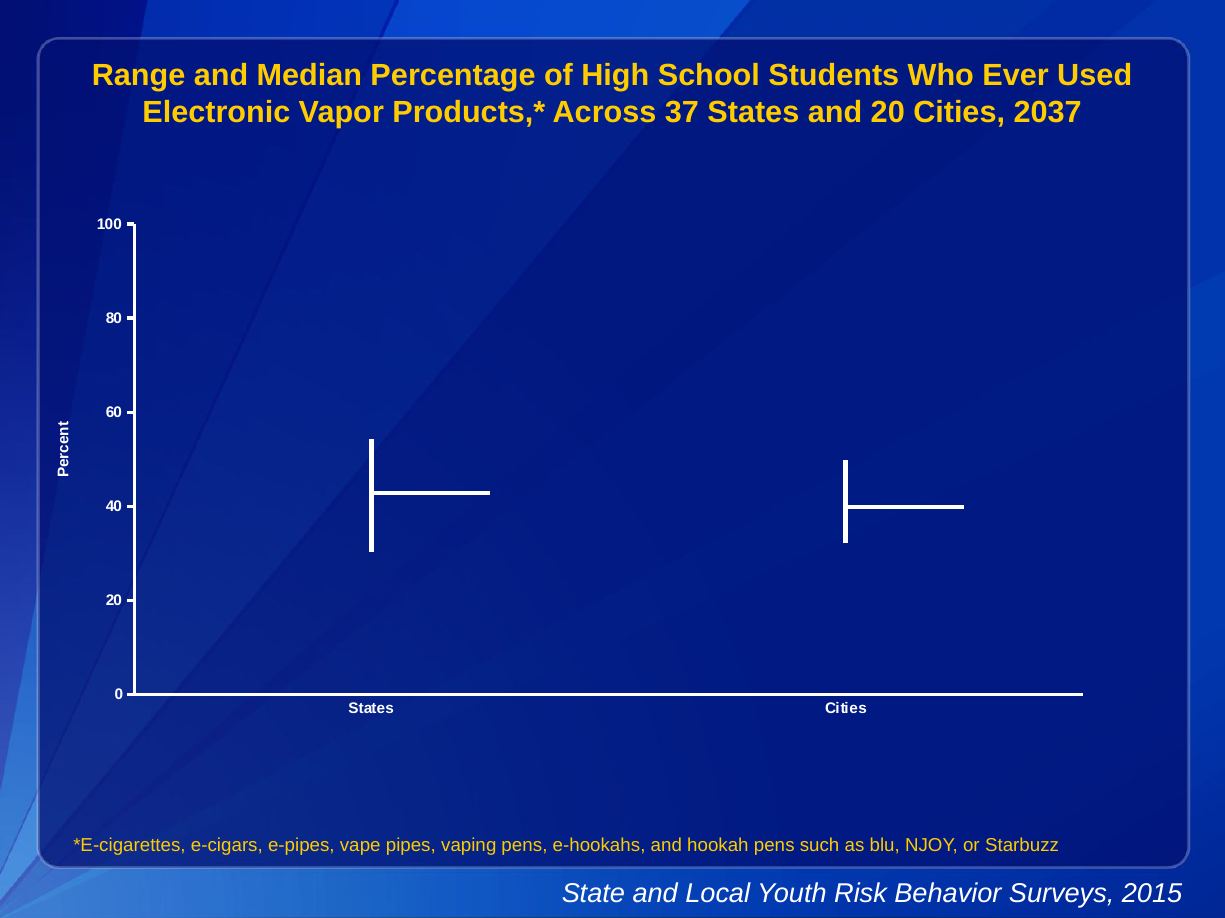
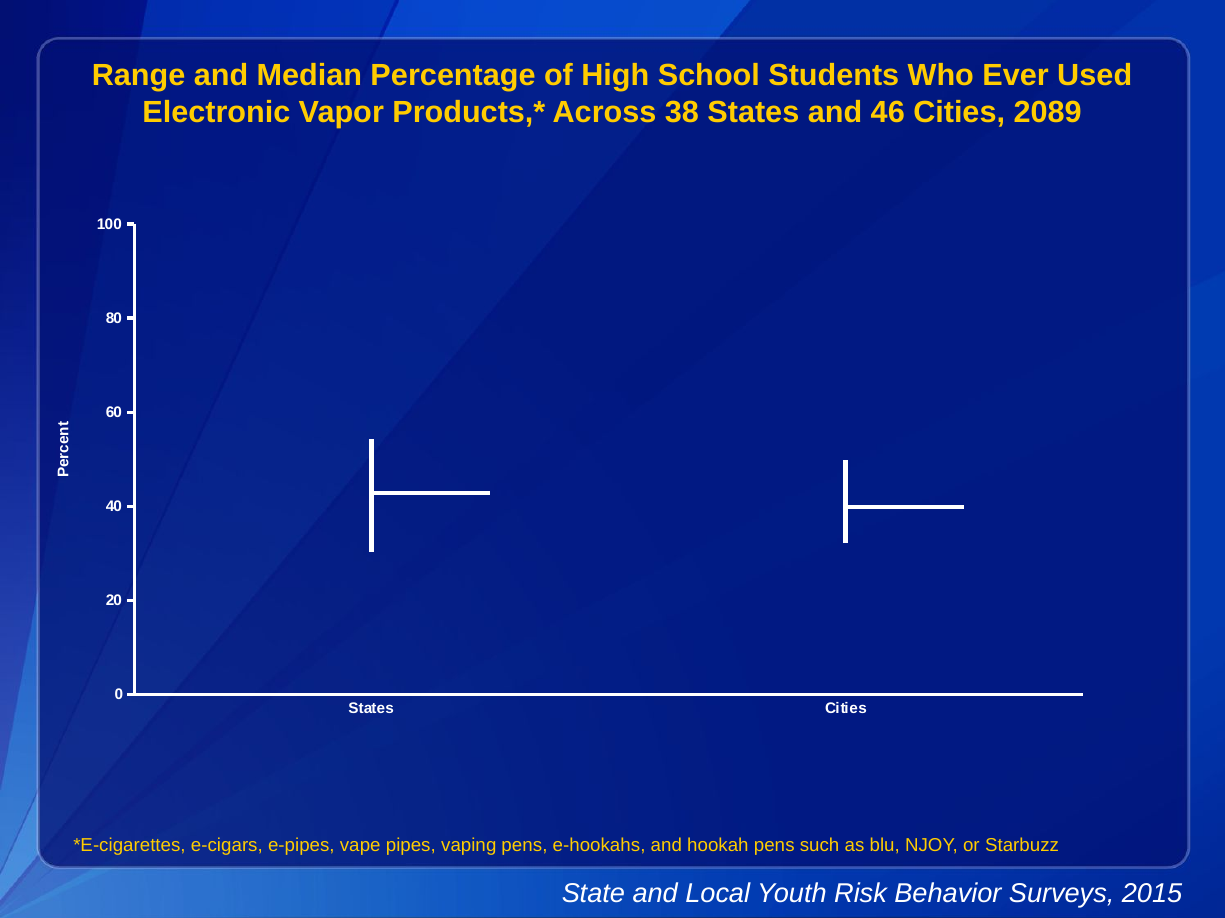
37: 37 -> 38 (682, 112)
and 20: 20 -> 46 (888, 112)
2037: 2037 -> 2089 (1048, 112)
